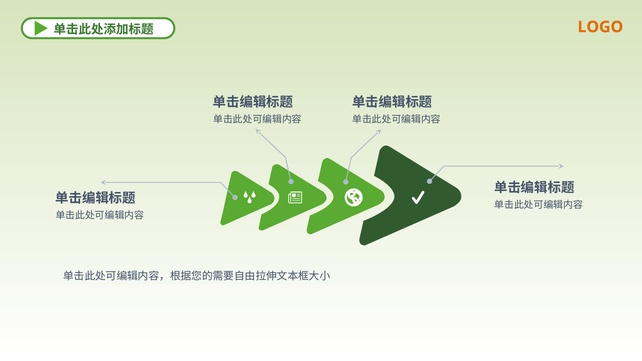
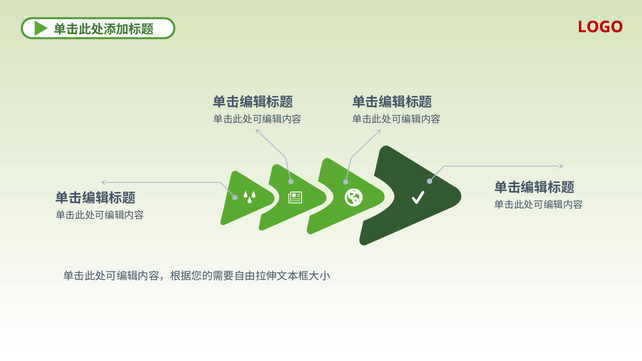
LOGO colour: orange -> red (600, 27)
